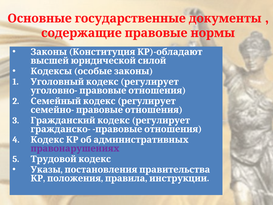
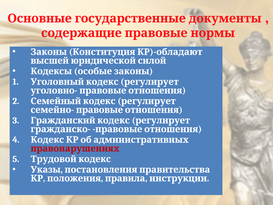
правонарушениях colour: purple -> red (75, 148)
